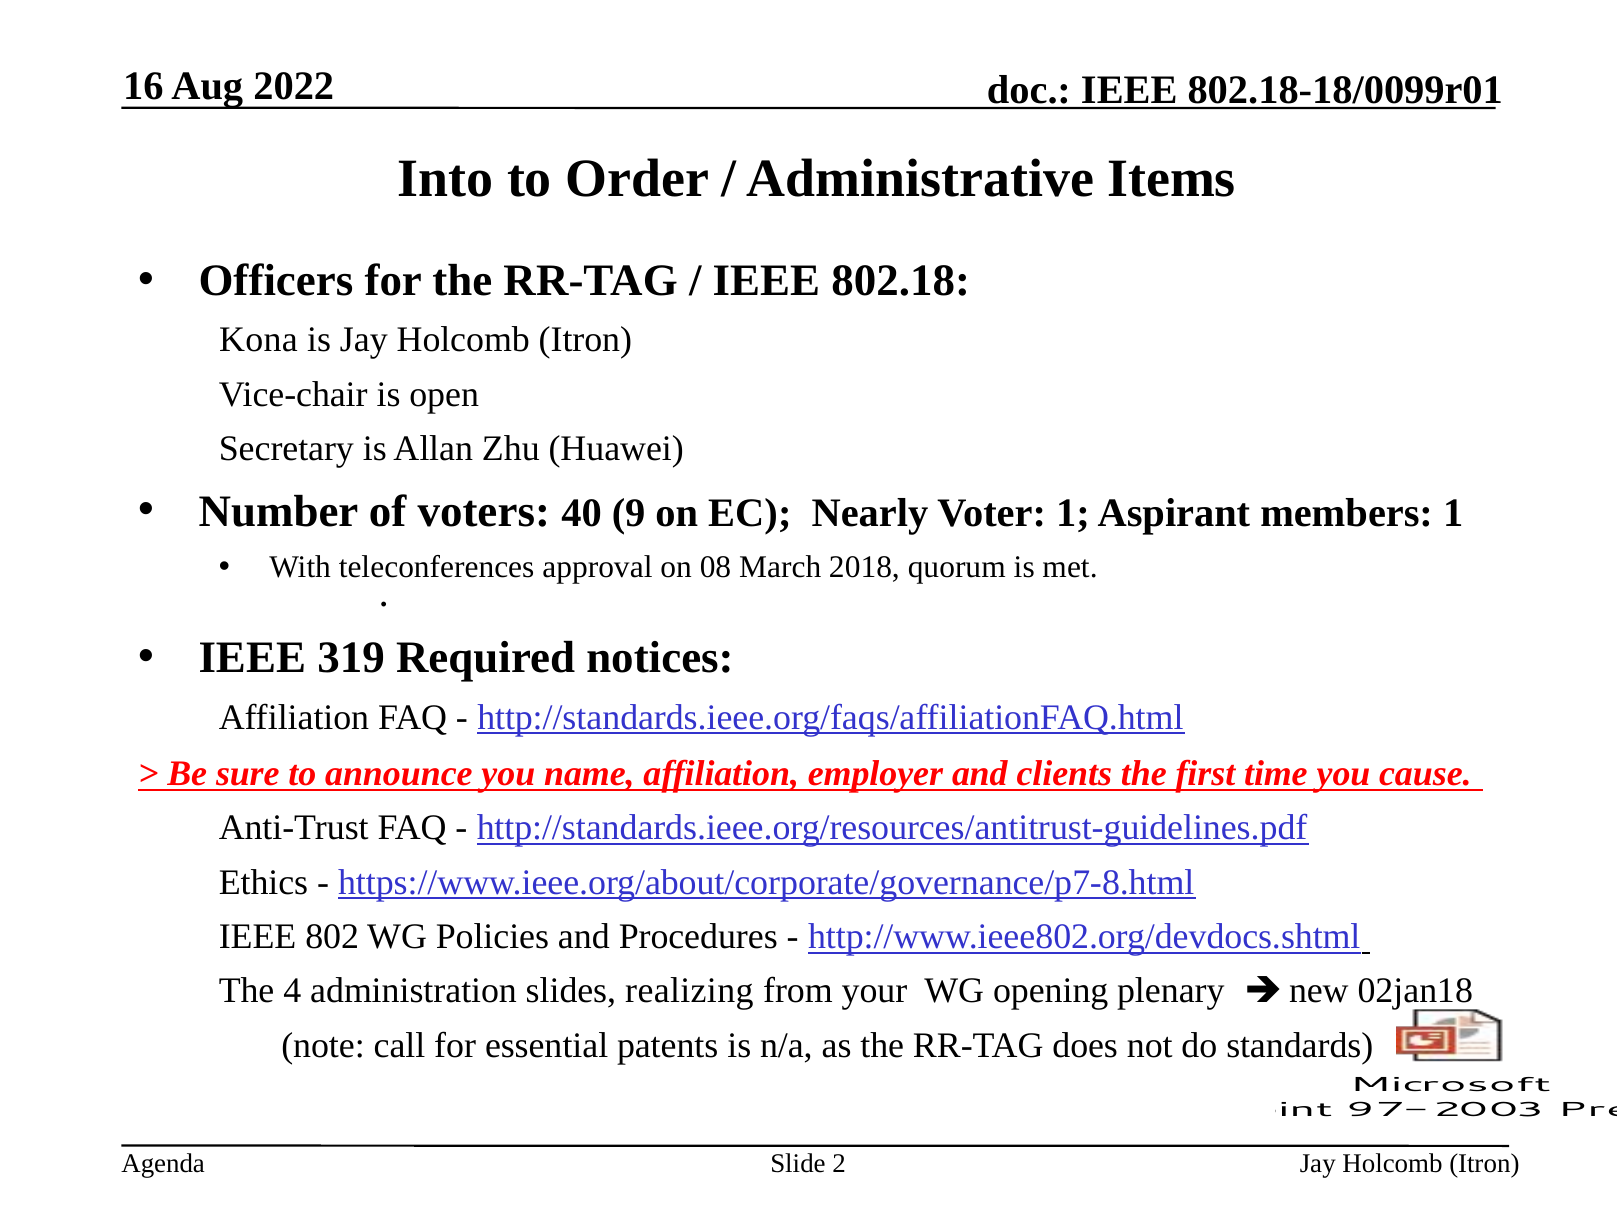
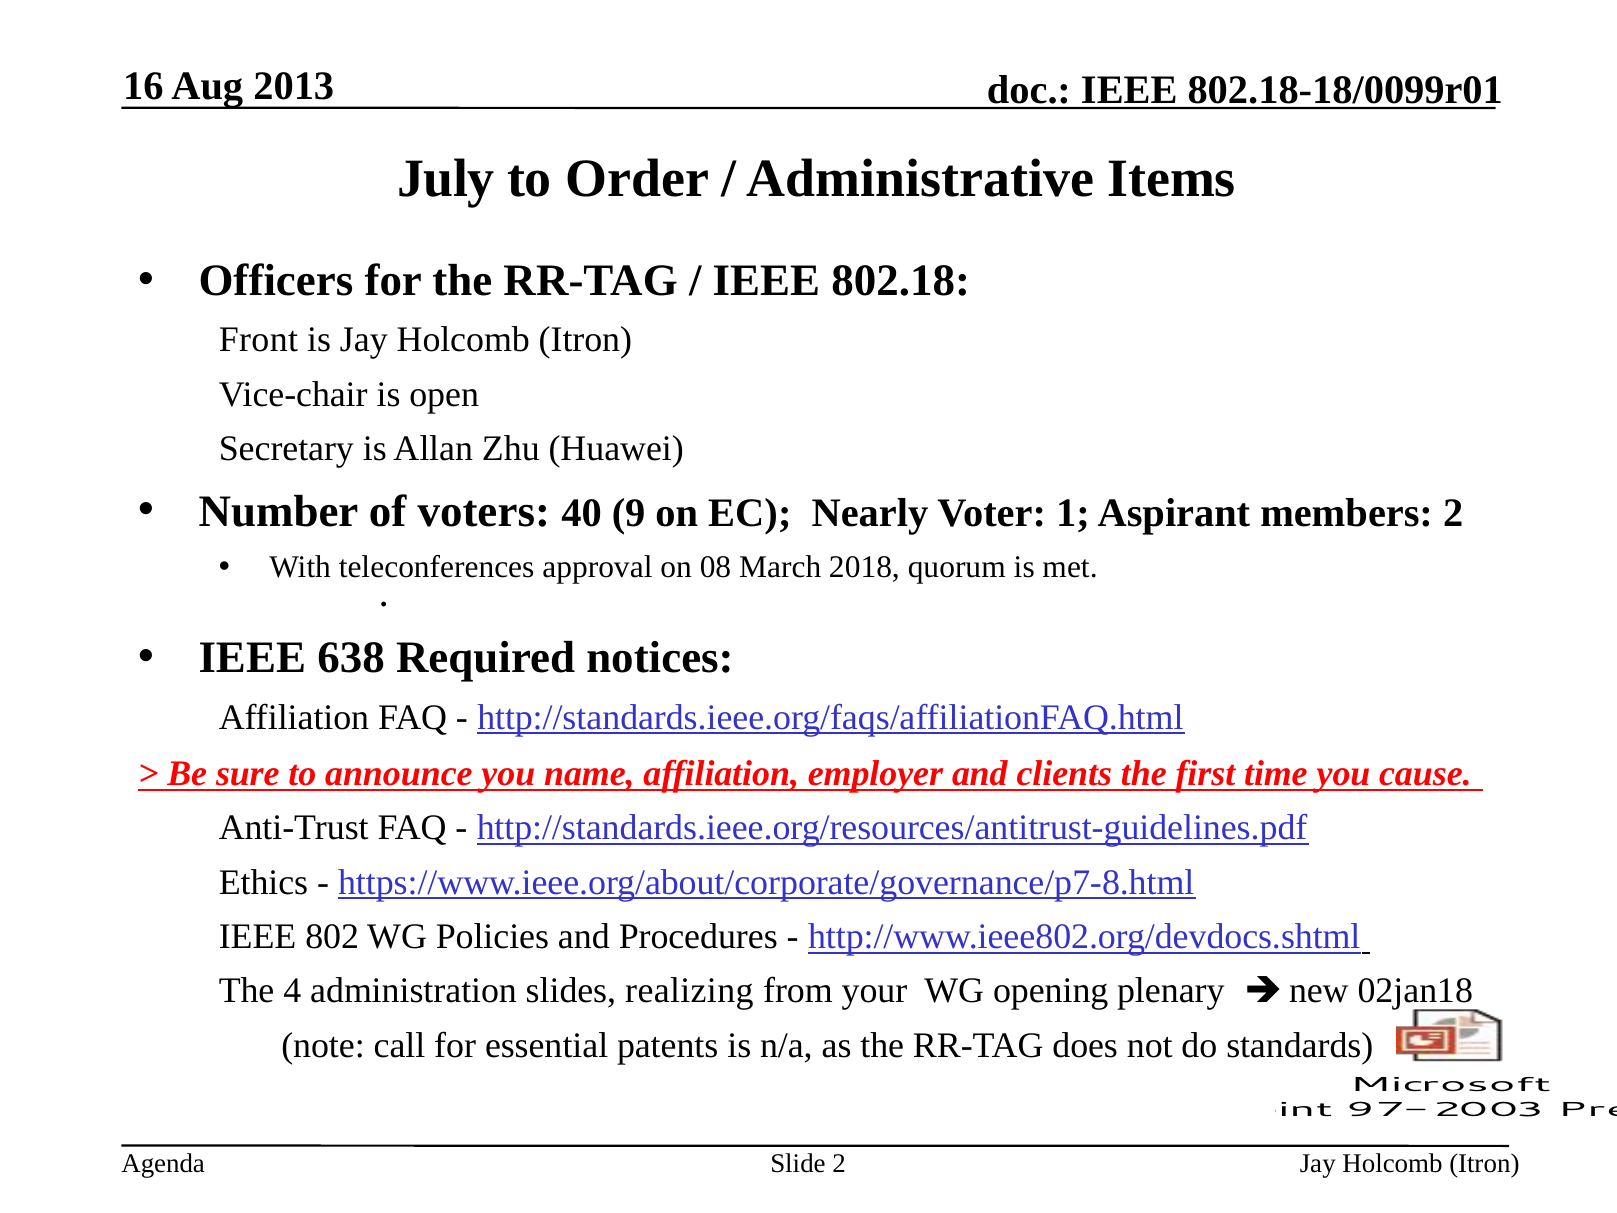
2022: 2022 -> 2013 (294, 86)
Into: Into -> July (446, 179)
Kona: Kona -> Front (258, 340)
members 1: 1 -> 2 (1453, 513)
319: 319 -> 638 (351, 658)
